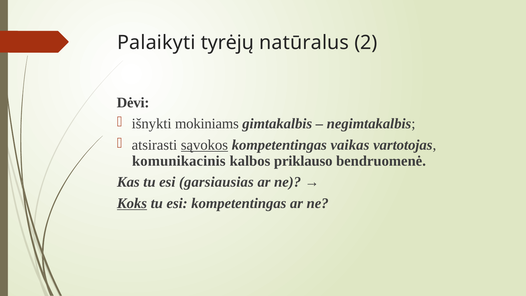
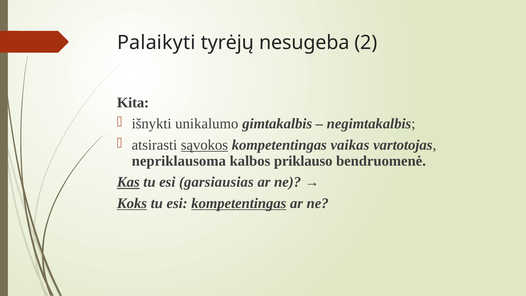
natūralus: natūralus -> nesugeba (304, 43)
Dėvi: Dėvi -> Kita (133, 102)
mokiniams: mokiniams -> unikalumo (207, 124)
komunikacinis: komunikacinis -> nepriklausoma (179, 161)
Kas underline: none -> present (128, 182)
kompetentingas underline: none -> present (239, 203)
